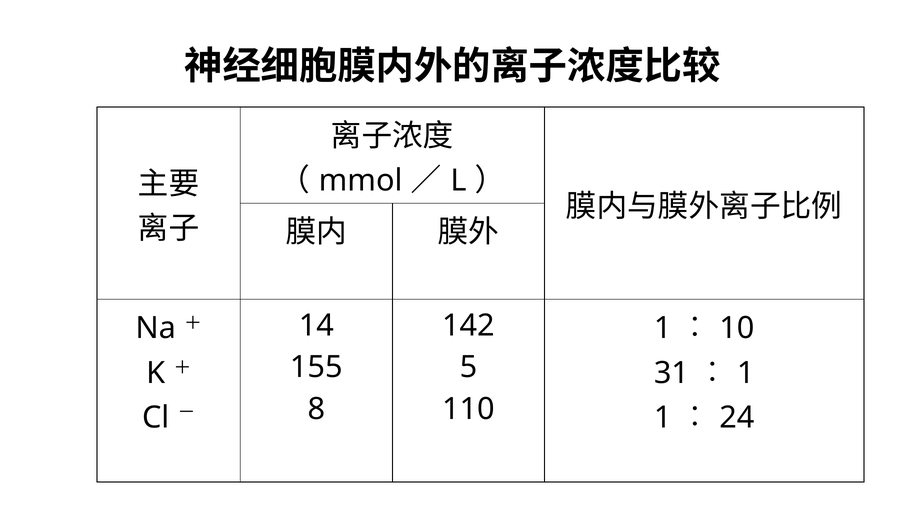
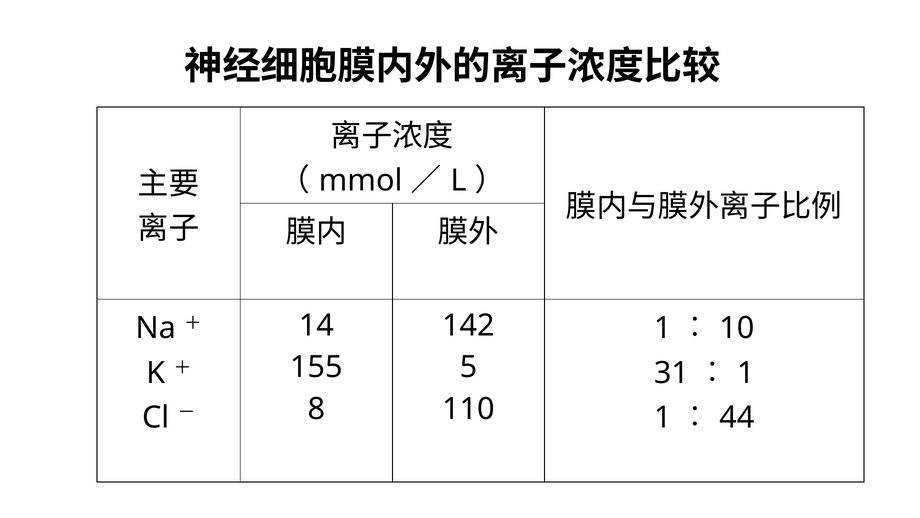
24: 24 -> 44 (737, 417)
